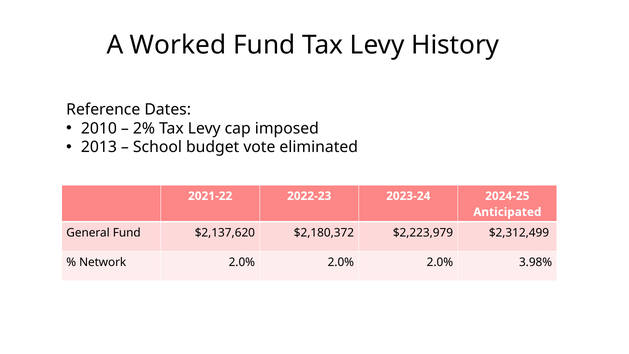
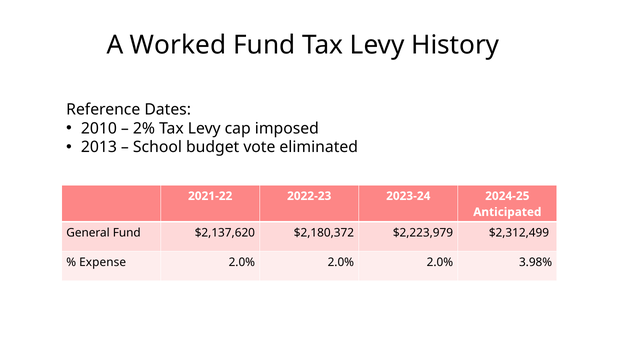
Network: Network -> Expense (103, 262)
